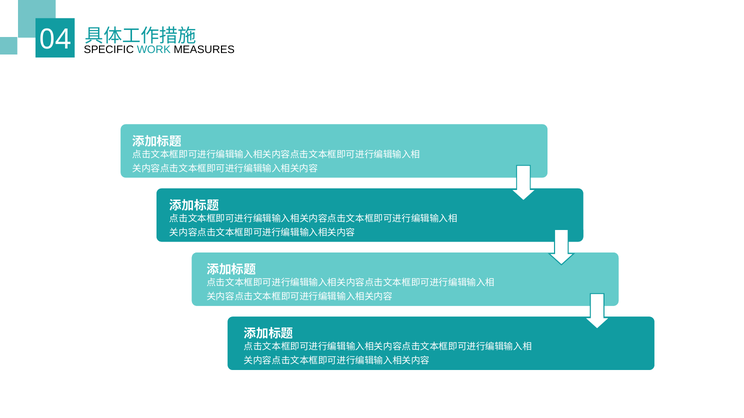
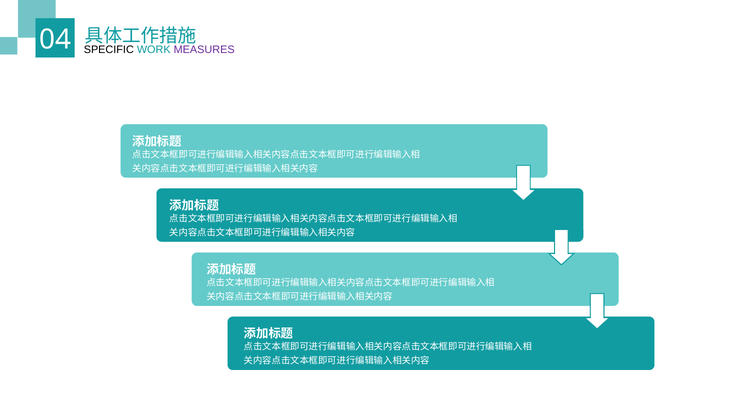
MEASURES colour: black -> purple (204, 50)
